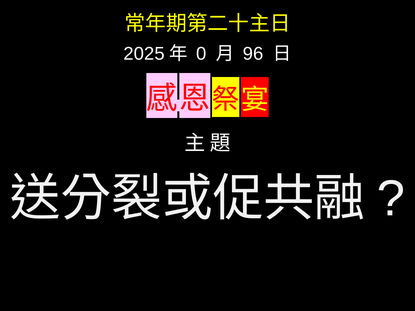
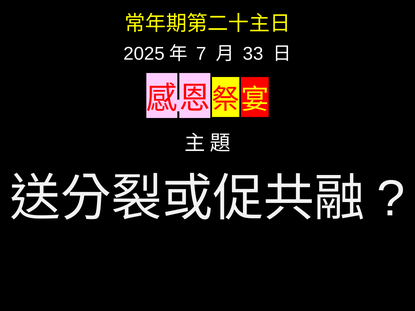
0: 0 -> 7 (201, 54)
96: 96 -> 33 (253, 54)
